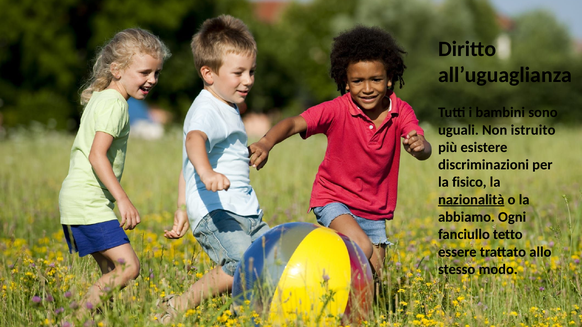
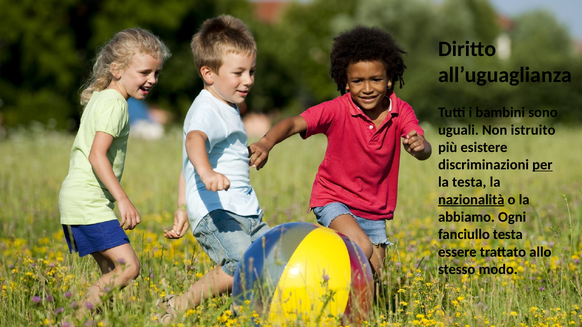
per underline: none -> present (542, 165)
la fisico: fisico -> testa (469, 182)
fanciullo tetto: tetto -> testa (508, 235)
